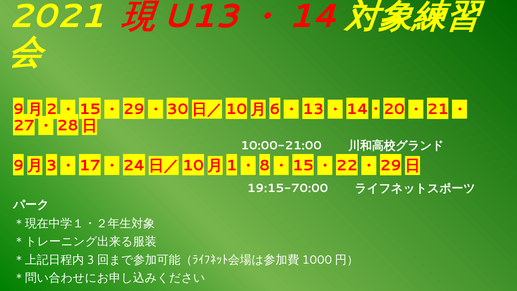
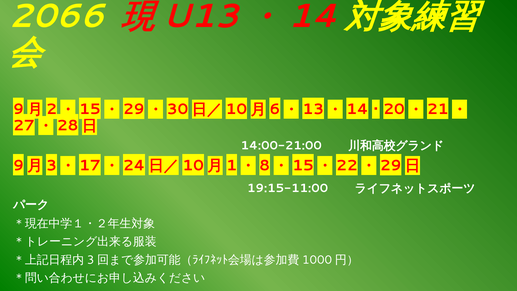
2021: 2021 -> 2066 (56, 16)
10:00-21:00: 10:00-21:00 -> 14:00-21:00 (281, 145)
19:15-70:00: 19:15-70:00 -> 19:15-11:00 (288, 188)
